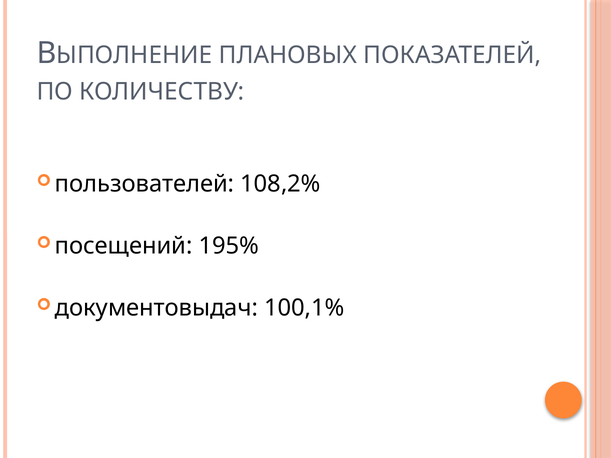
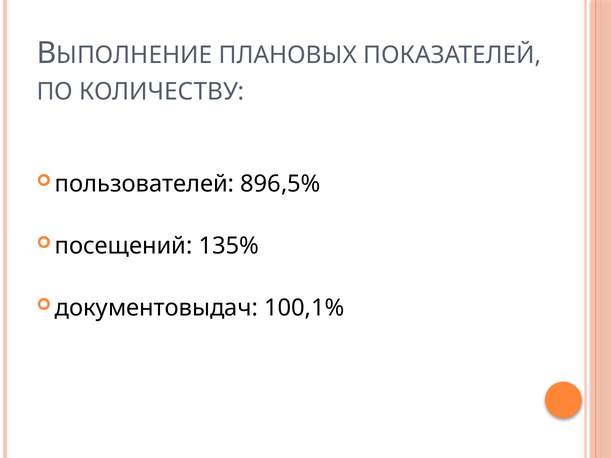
108,2%: 108,2% -> 896,5% (281, 184)
195%: 195% -> 135% (229, 246)
